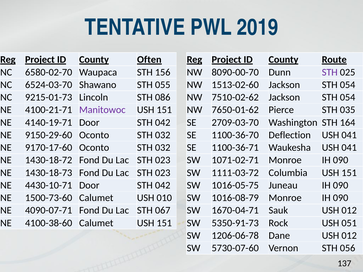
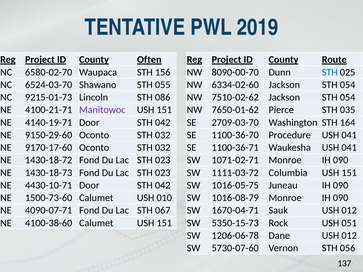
STH colour: purple -> blue (330, 72)
1513-02-60: 1513-02-60 -> 6334-02-60 (235, 85)
Deflection: Deflection -> Procedure (290, 135)
5350-91-73: 5350-91-73 -> 5350-15-73 (235, 223)
